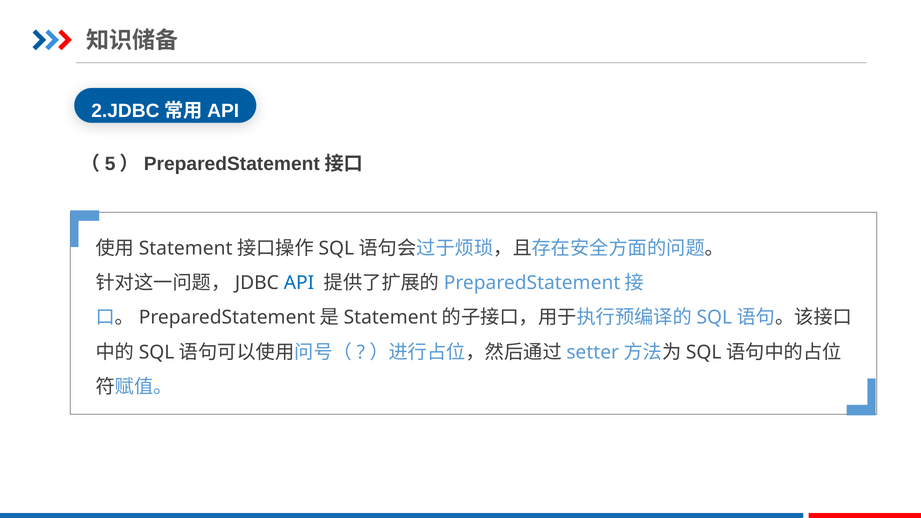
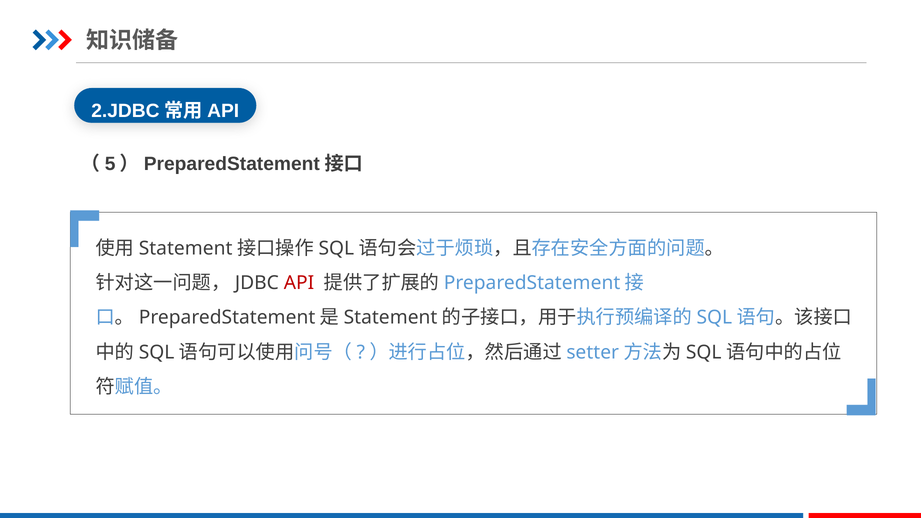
API colour: blue -> red (299, 283)
